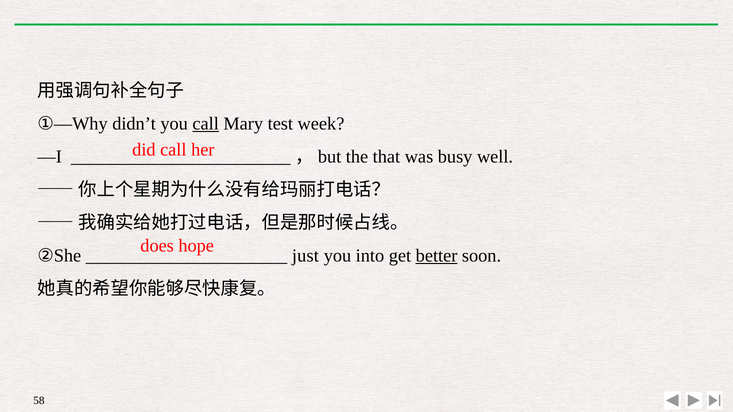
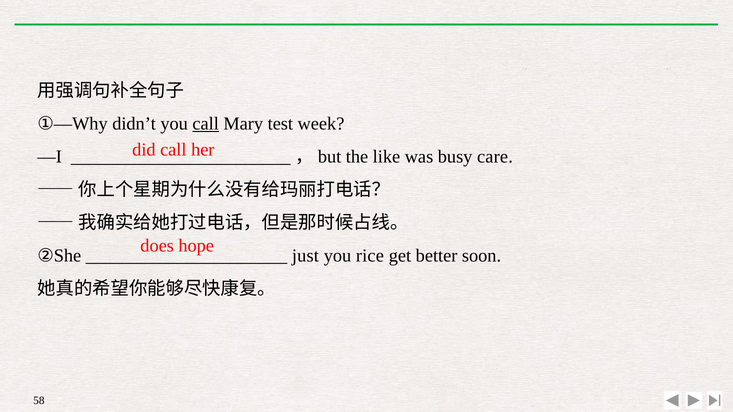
that: that -> like (386, 157)
well: well -> care (495, 157)
into: into -> rice (370, 256)
better underline: present -> none (437, 256)
